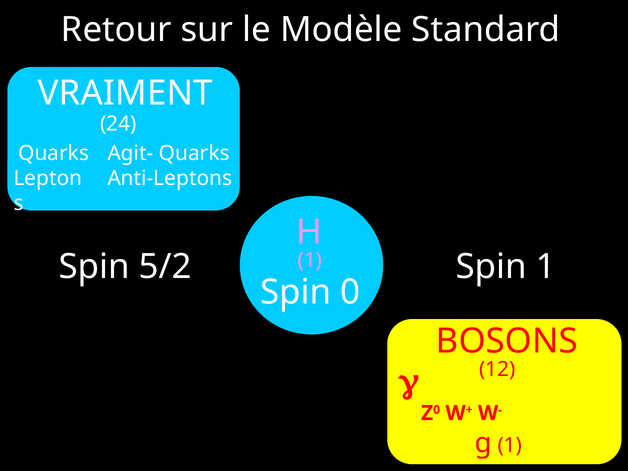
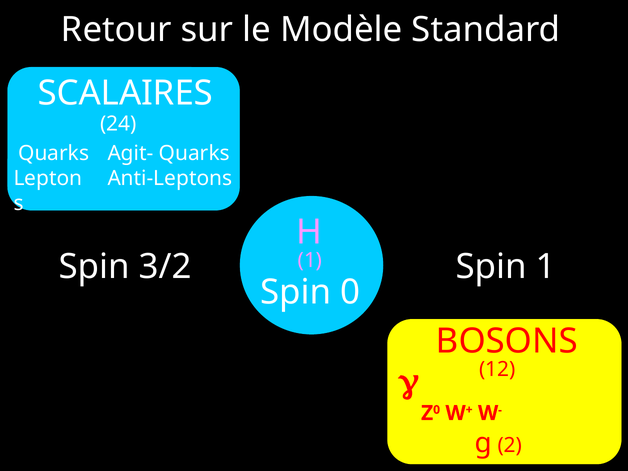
VRAIMENT: VRAIMENT -> SCALAIRES (125, 93)
5/2: 5/2 -> 3/2 (165, 267)
g 1: 1 -> 2 (510, 445)
